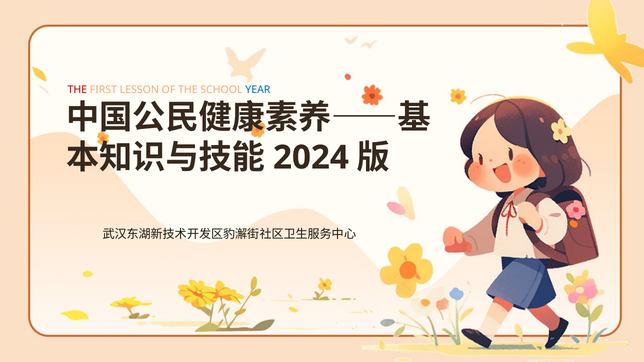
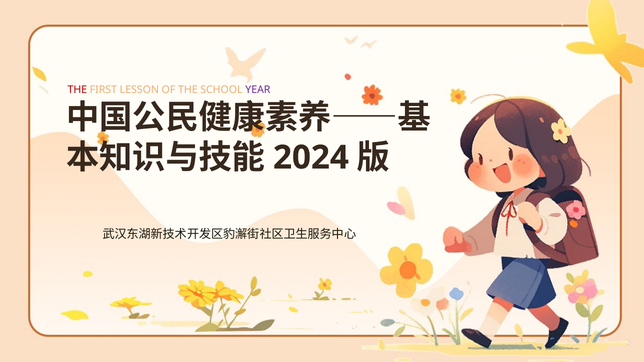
YEAR colour: blue -> purple (258, 90)
